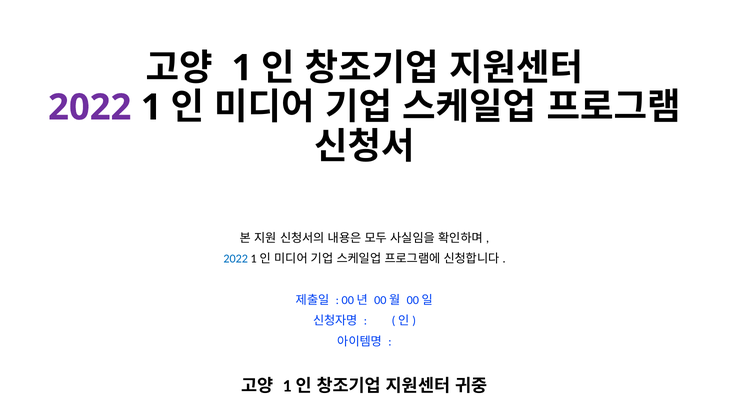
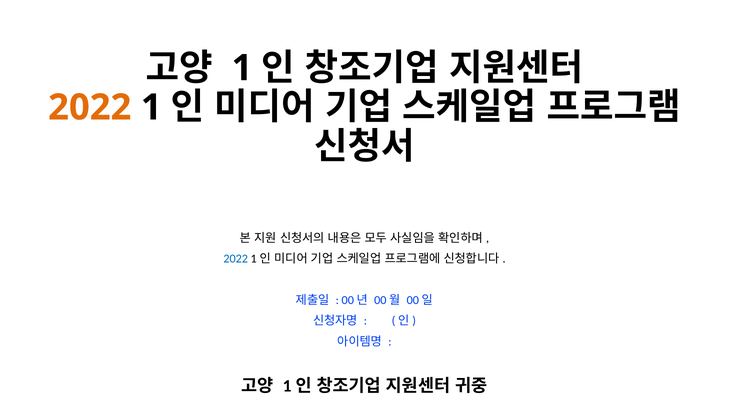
2022 colour: purple -> orange (90, 107)
